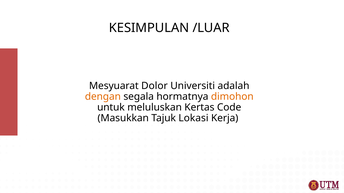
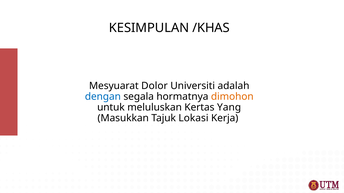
/LUAR: /LUAR -> /KHAS (211, 28)
dengan colour: orange -> blue (103, 97)
Code: Code -> Yang (229, 108)
